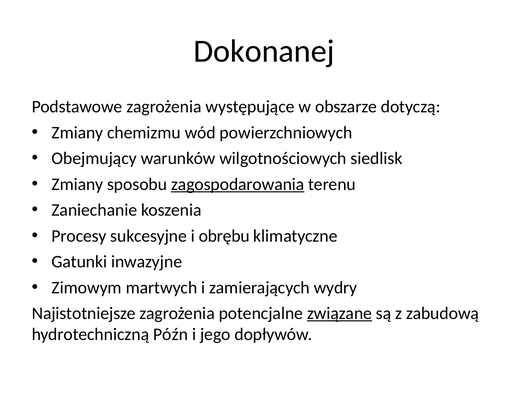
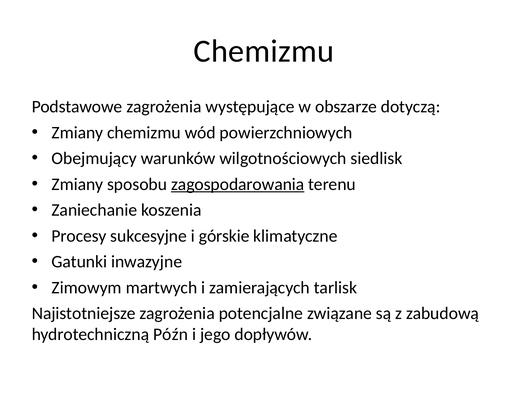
Dokonanej: Dokonanej -> Chemizmu (264, 51)
obrębu: obrębu -> górskie (224, 236)
wydry: wydry -> tarlisk (335, 288)
związane underline: present -> none (339, 313)
